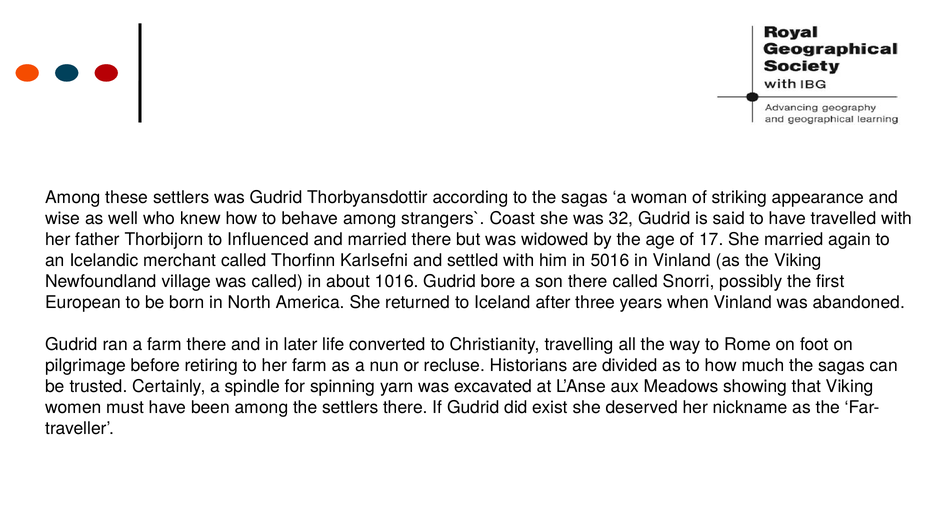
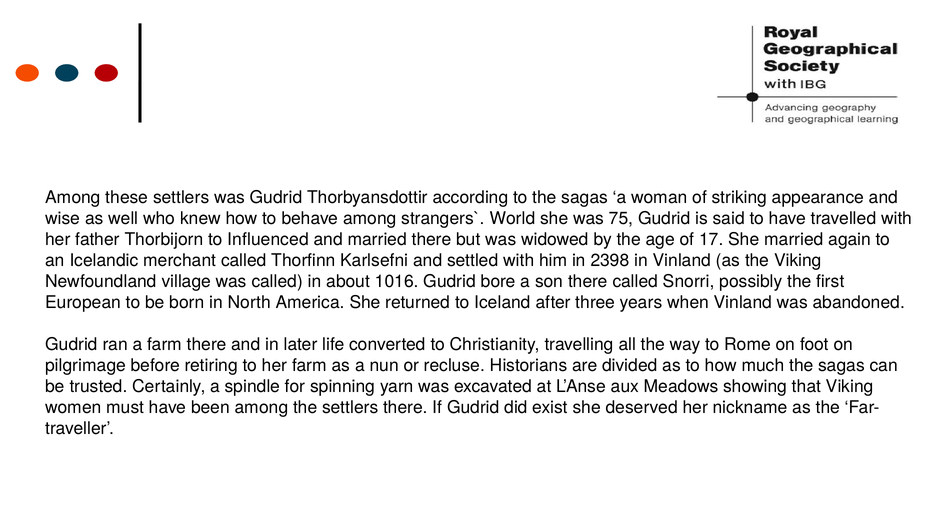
Coast: Coast -> World (512, 219)
32: 32 -> 75 (621, 219)
5016: 5016 -> 2398 (610, 261)
